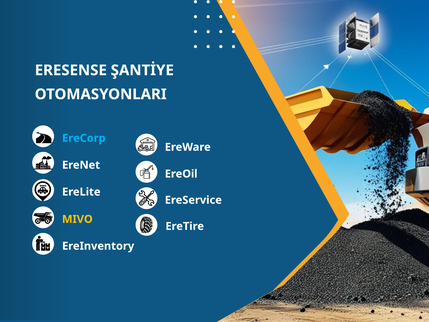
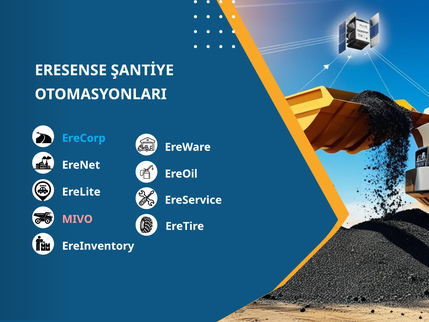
MIVO colour: yellow -> pink (77, 219)
